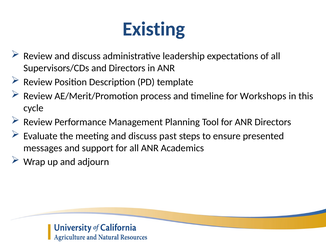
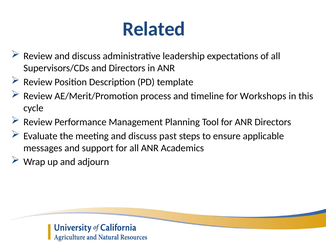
Existing: Existing -> Related (154, 29)
presented: presented -> applicable (263, 136)
